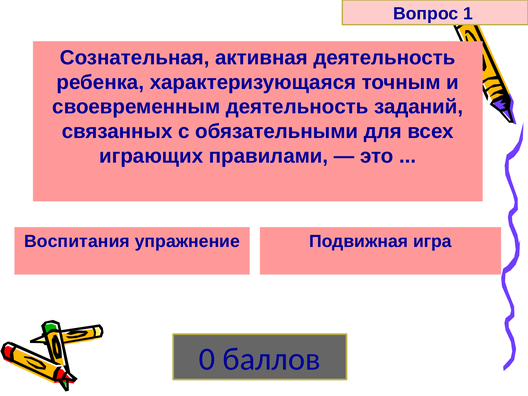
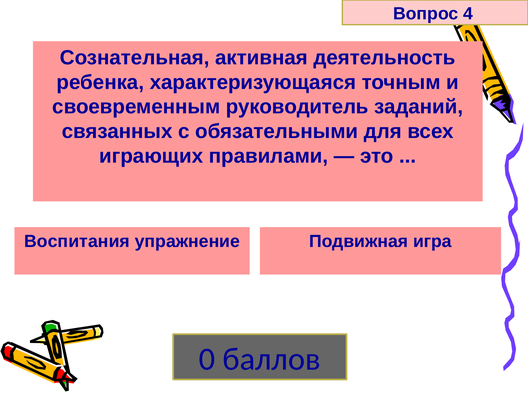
1: 1 -> 4 (468, 14)
своевременным деятельность: деятельность -> руководитель (297, 107)
